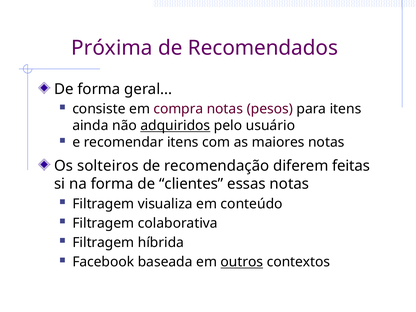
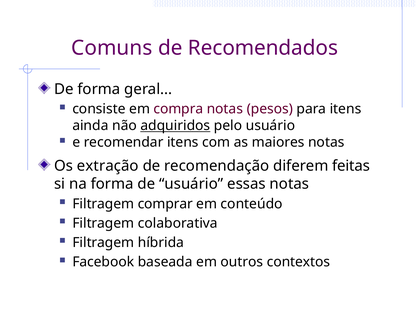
Próxima: Próxima -> Comuns (112, 48)
solteiros: solteiros -> extração (108, 166)
de clientes: clientes -> usuário (191, 184)
visualiza: visualiza -> comprar (165, 204)
outros underline: present -> none (242, 262)
